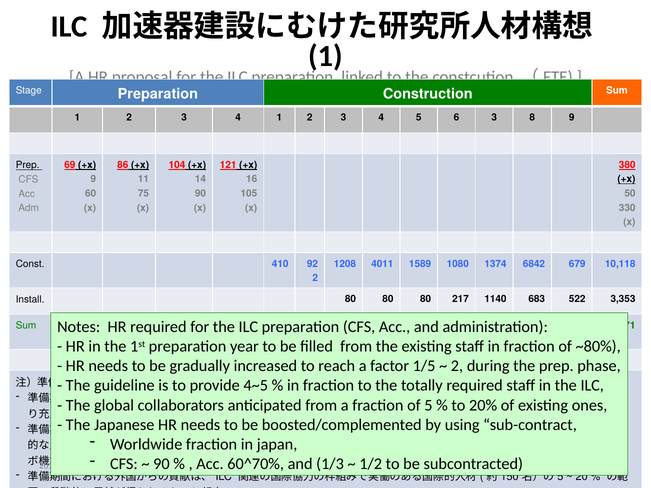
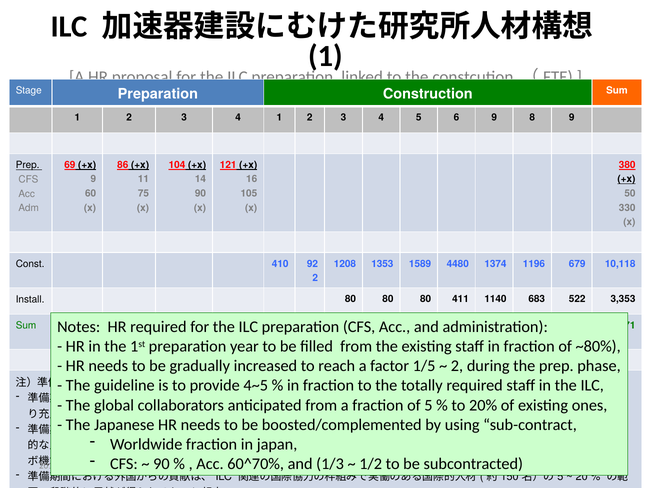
6 3: 3 -> 9 (494, 118)
4011: 4011 -> 1353 (382, 264)
1080: 1080 -> 4480 (458, 264)
6842: 6842 -> 1196 (534, 264)
217: 217 -> 411 (461, 299)
